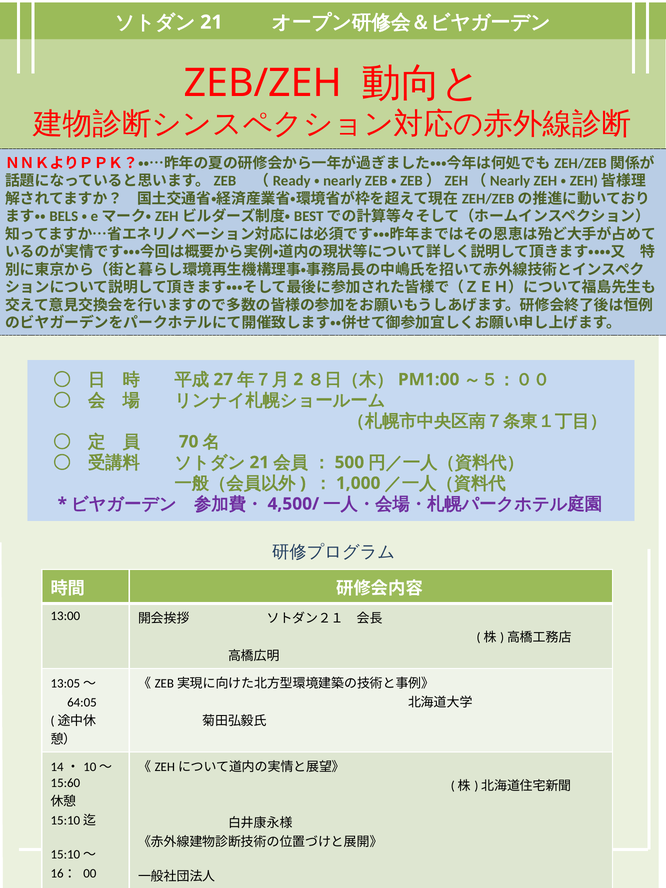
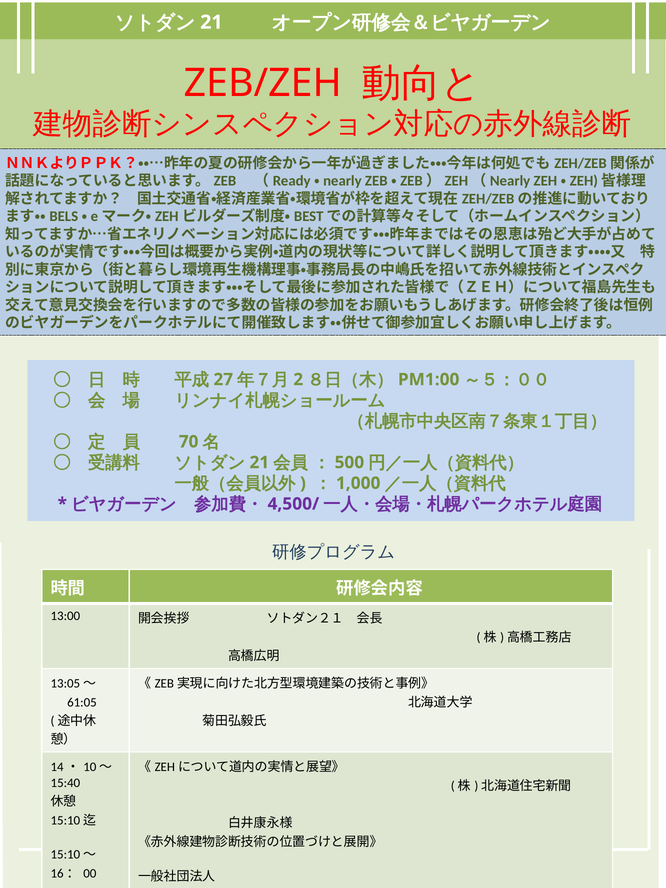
64:05: 64:05 -> 61:05 (82, 702)
15:60: 15:60 -> 15:40 (65, 783)
